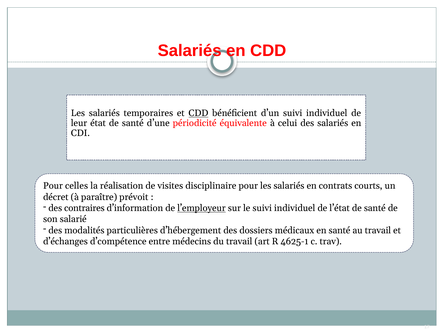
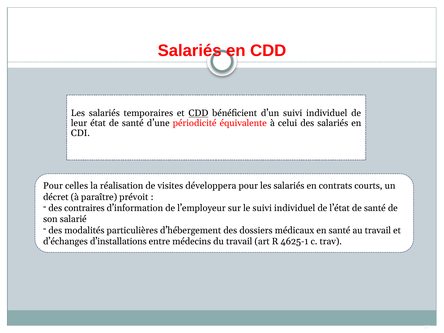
disciplinaire: disciplinaire -> développera (211, 186)
l’employeur underline: present -> none (202, 208)
d’compétence: d’compétence -> d’installations (118, 241)
